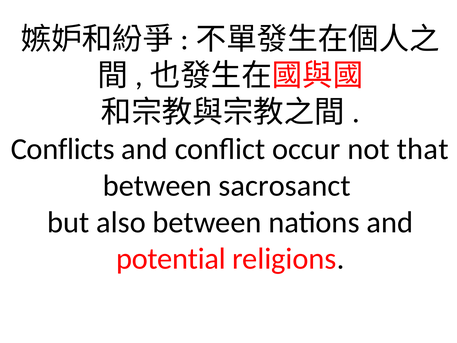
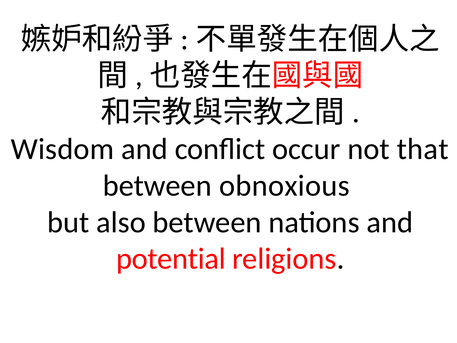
Conflicts: Conflicts -> Wisdom (62, 149)
sacrosanct: sacrosanct -> obnoxious (284, 186)
